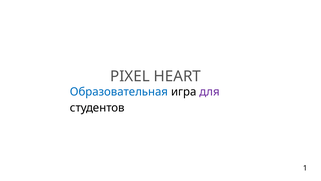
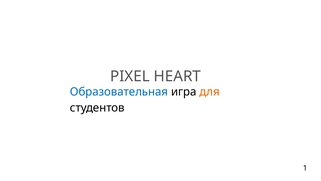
для colour: purple -> orange (210, 92)
